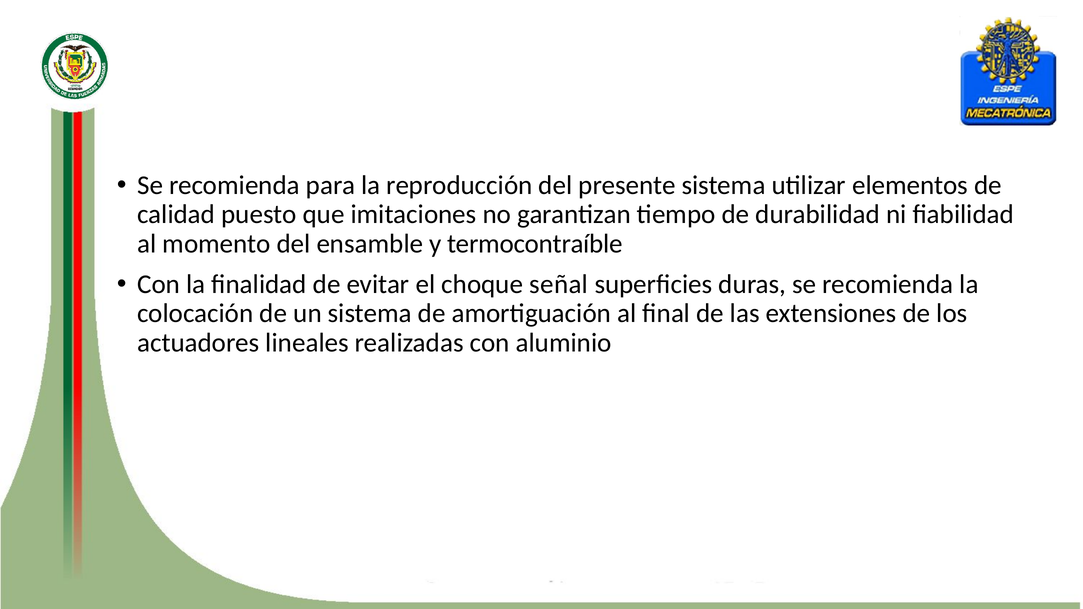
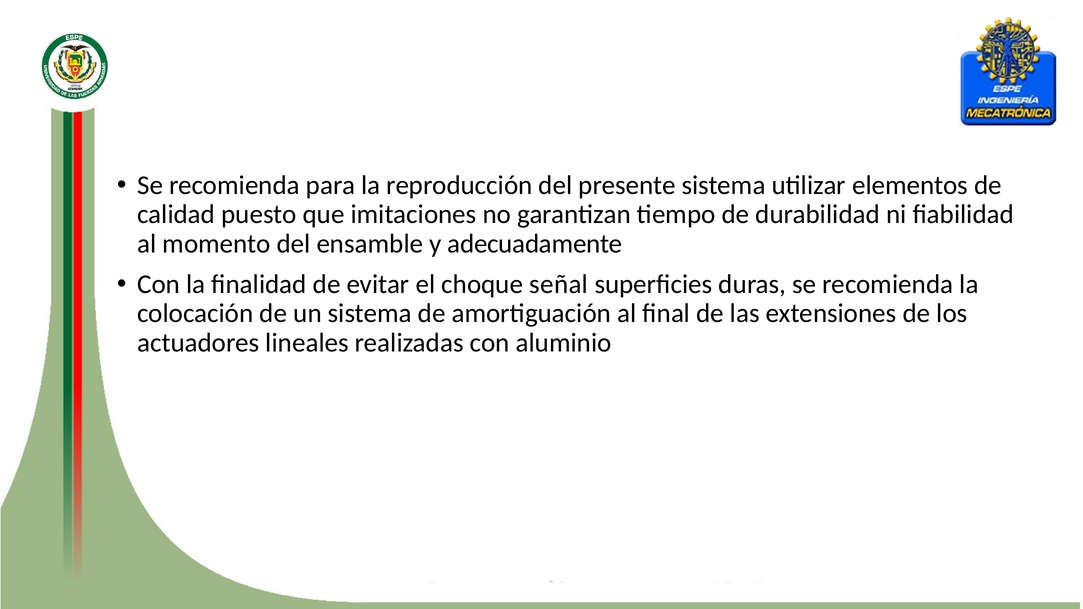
termocontraíble: termocontraíble -> adecuadamente (535, 244)
